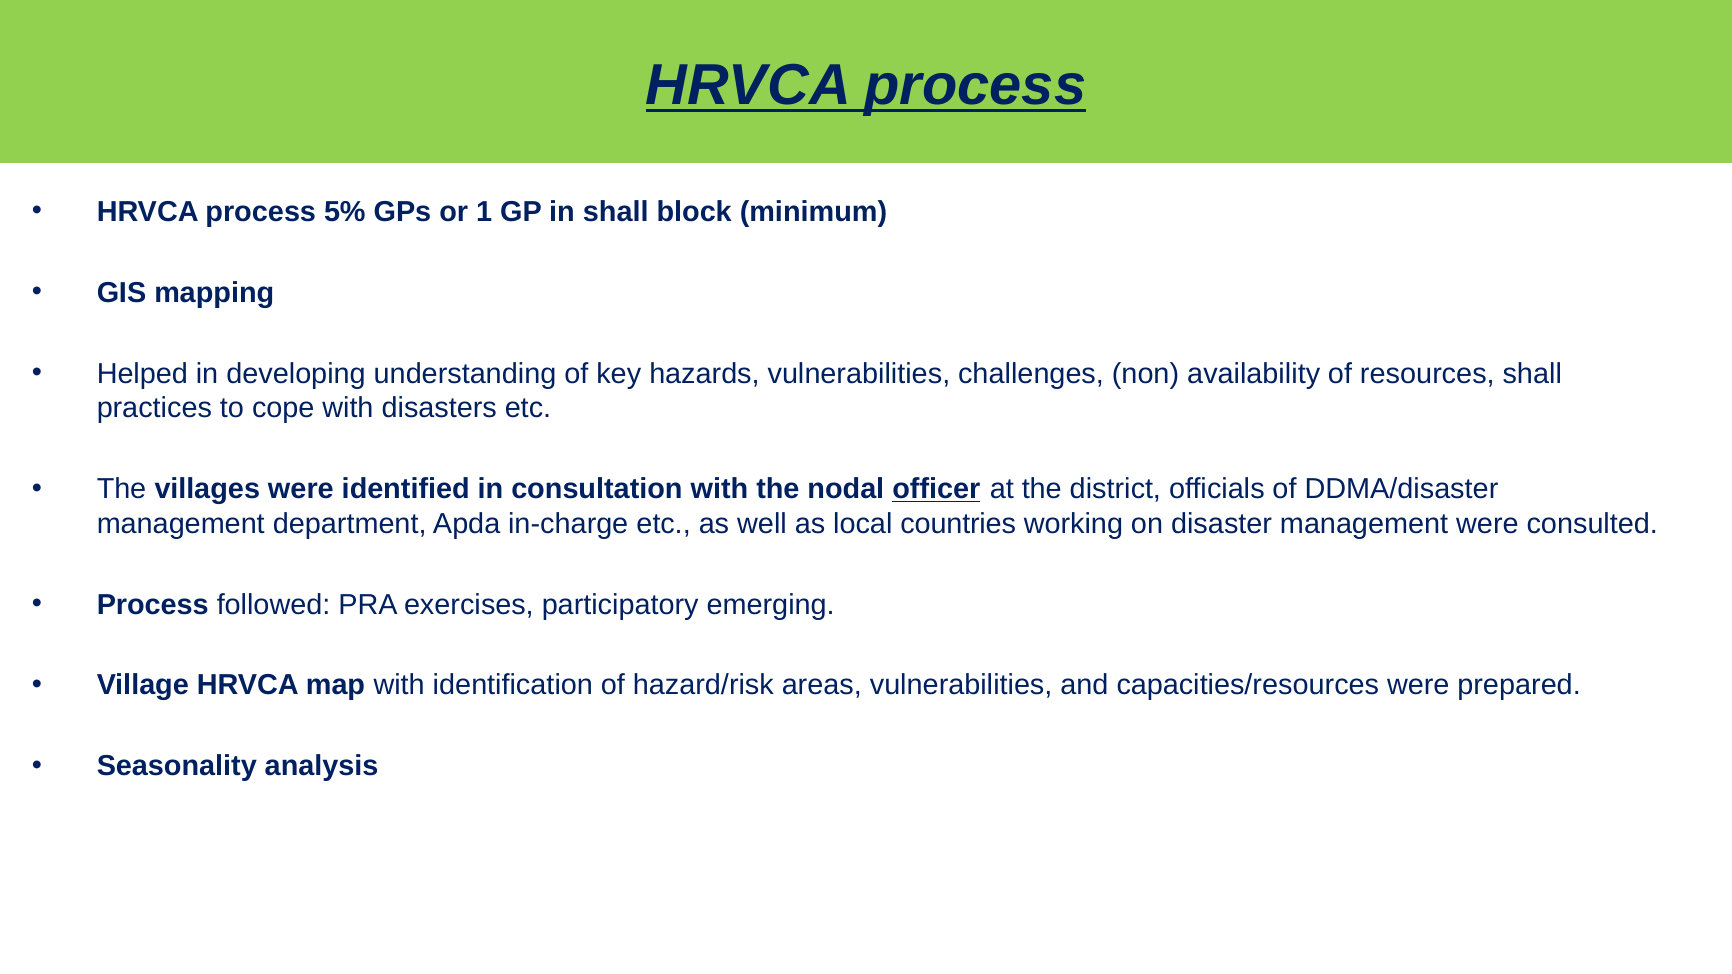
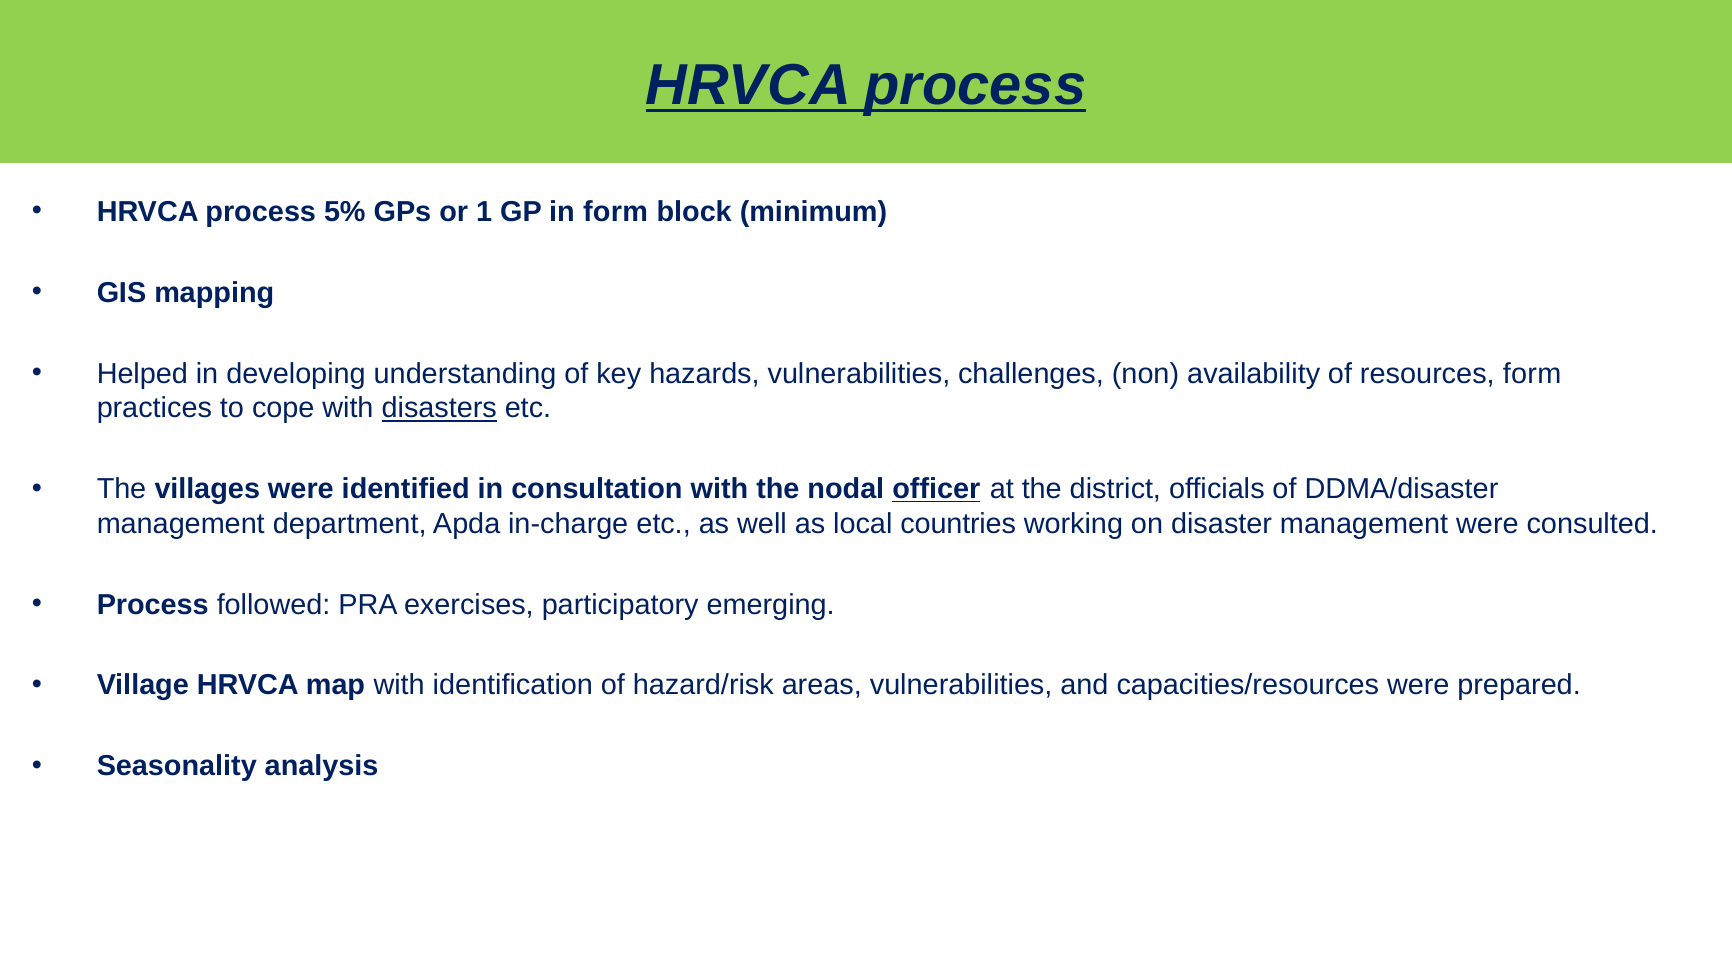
in shall: shall -> form (616, 212)
resources shall: shall -> form (1532, 374)
disasters underline: none -> present (439, 408)
